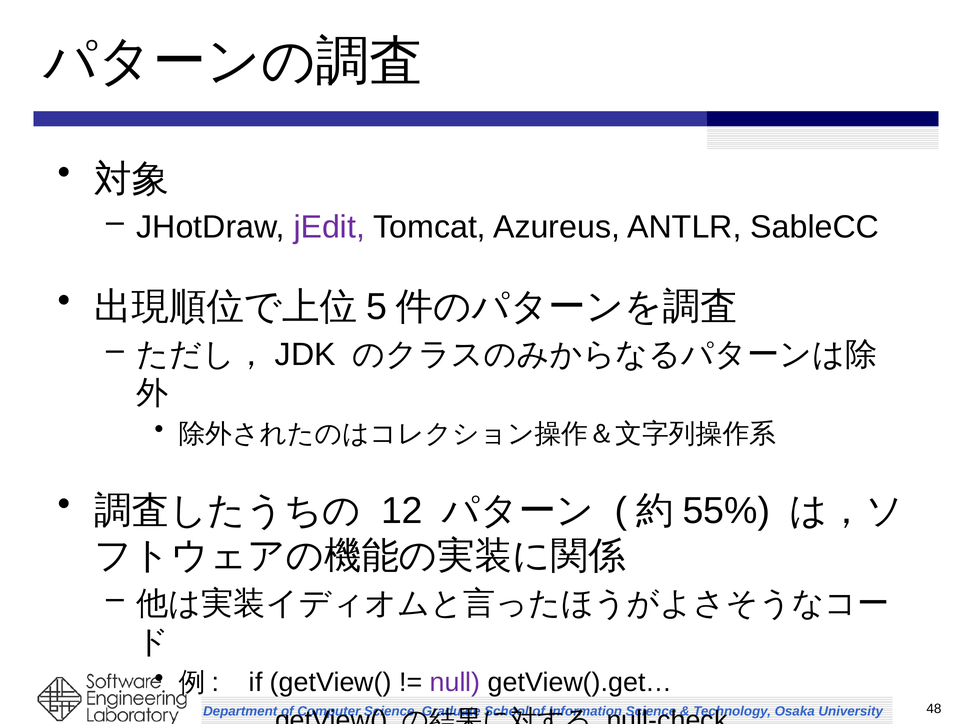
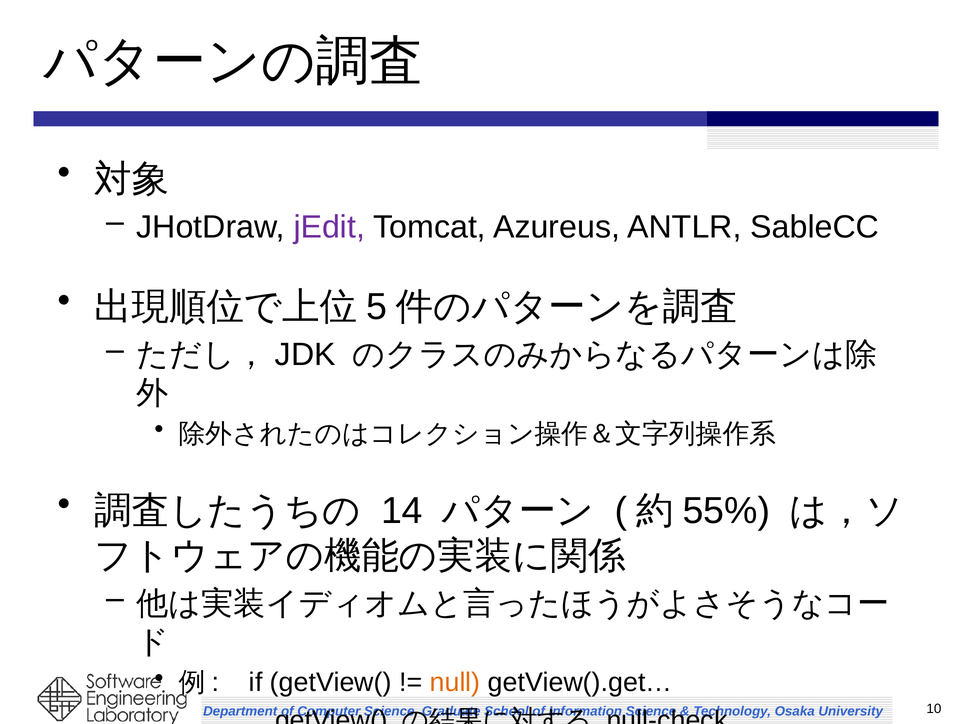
12: 12 -> 14 (402, 510)
null colour: purple -> orange (455, 682)
48: 48 -> 10 (934, 709)
